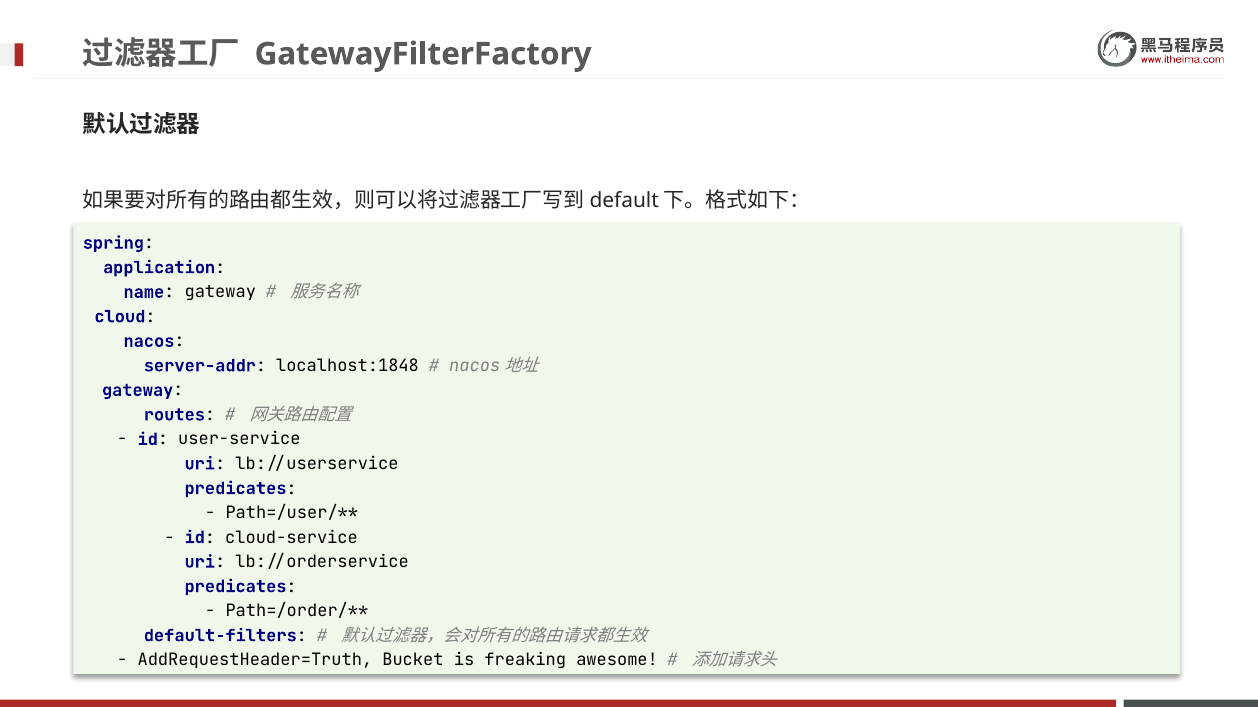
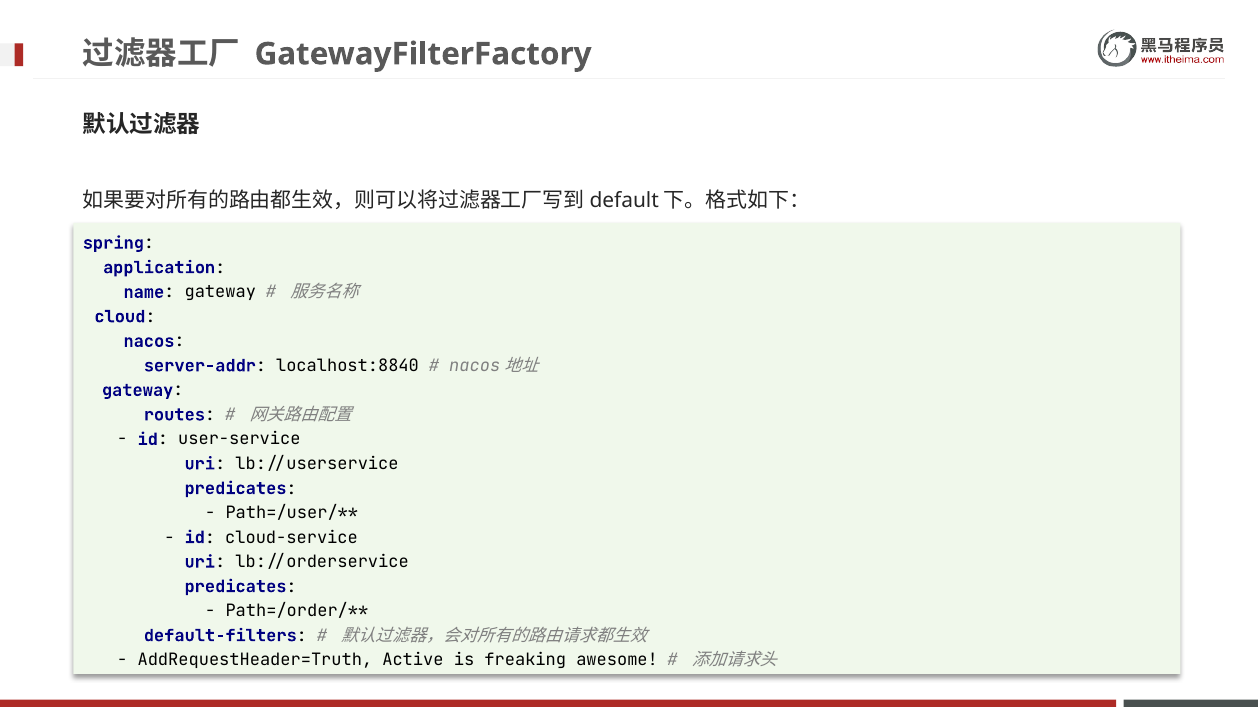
localhost:1848: localhost:1848 -> localhost:8840 (347, 366)
Bucket: Bucket -> Active (413, 661)
